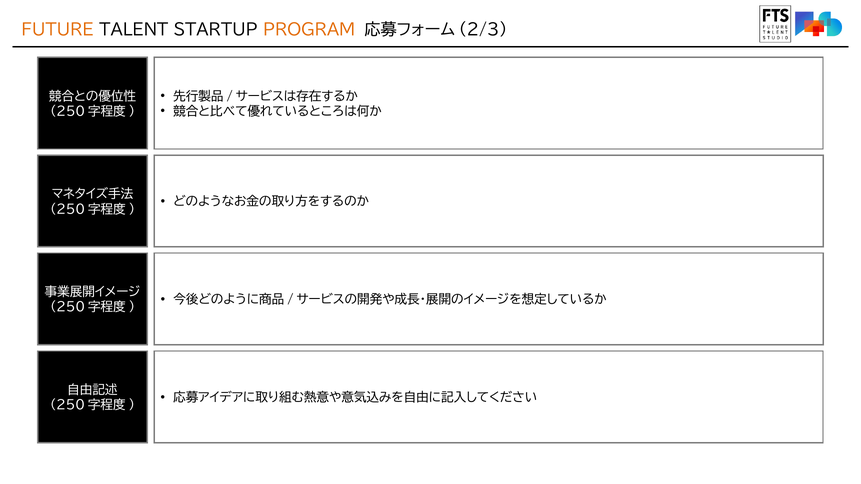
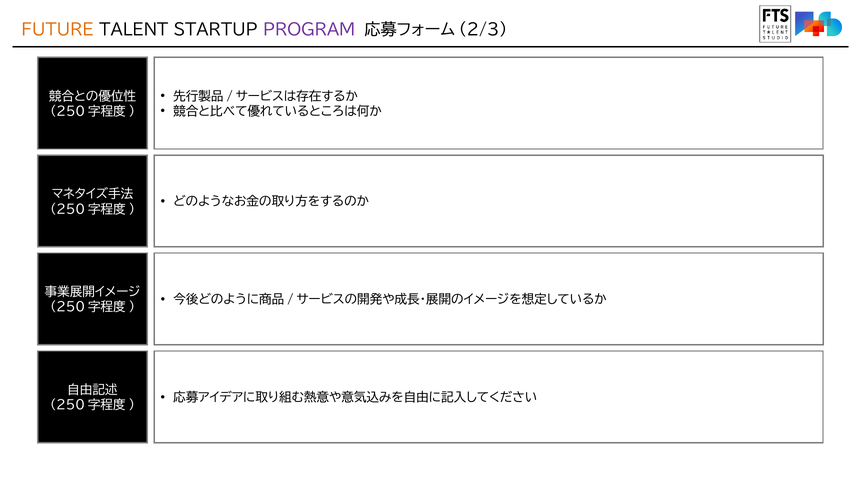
PROGRAM colour: orange -> purple (309, 30)
